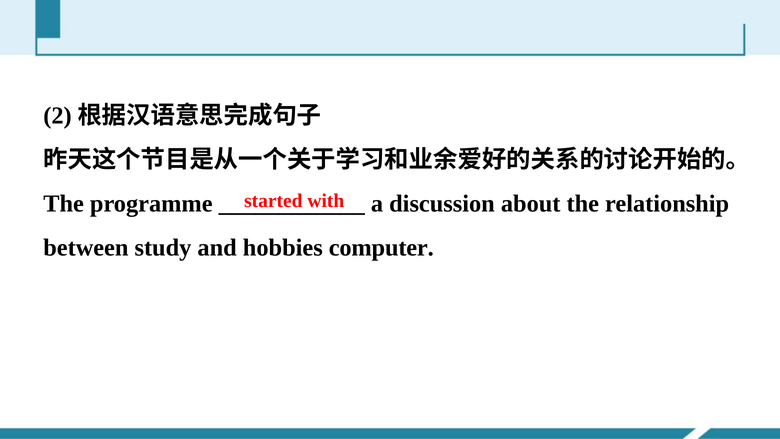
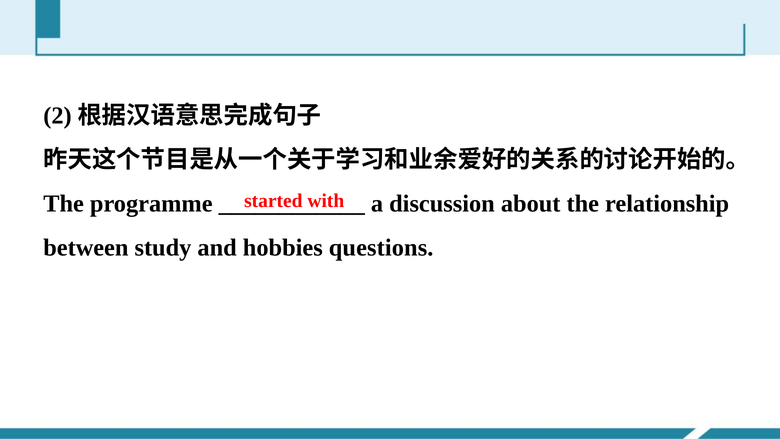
computer: computer -> questions (381, 247)
